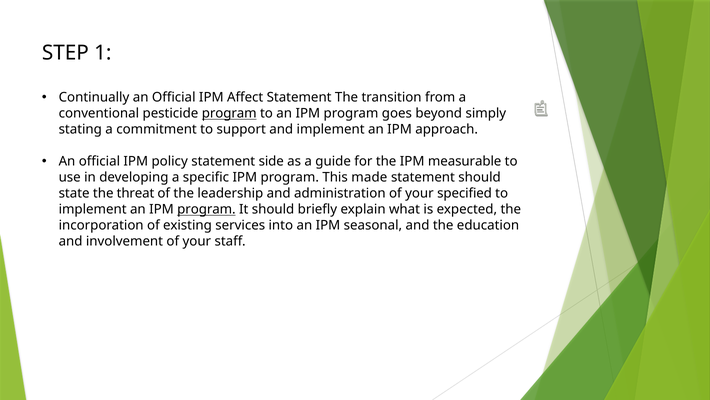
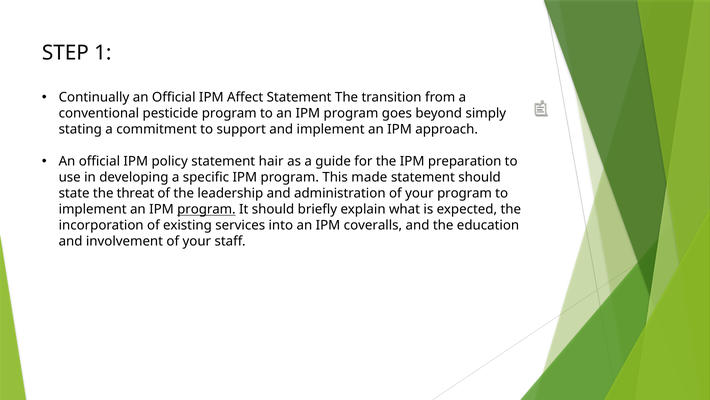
program underline: present -> none (229, 113)
side: side -> hair (271, 161)
measurable: measurable -> preparation (465, 161)
your specified: specified -> program (465, 193)
seasonal: seasonal -> coveralls (373, 225)
